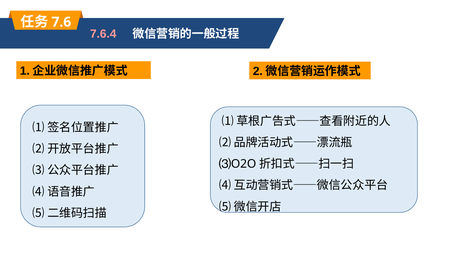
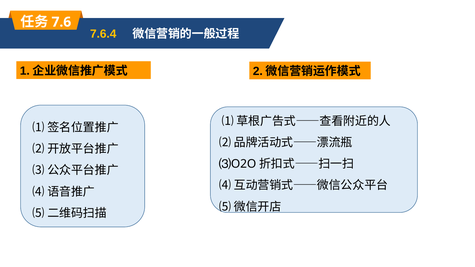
7.6.4 colour: pink -> yellow (103, 34)
